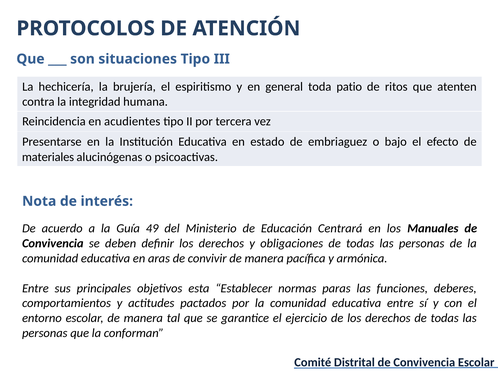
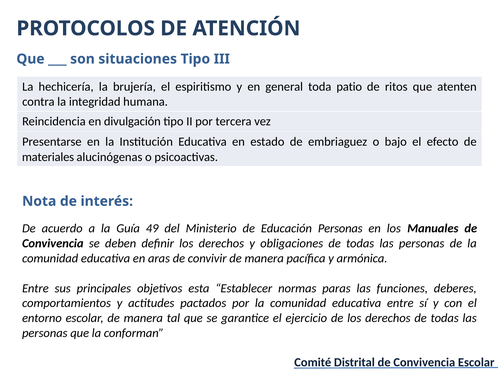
acudientes: acudientes -> divulgación (132, 121)
Educación Centrará: Centrará -> Personas (340, 228)
